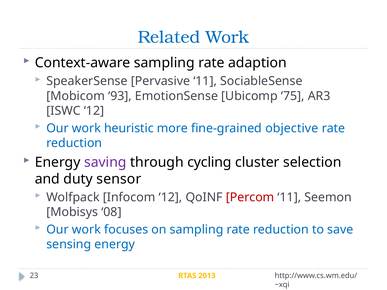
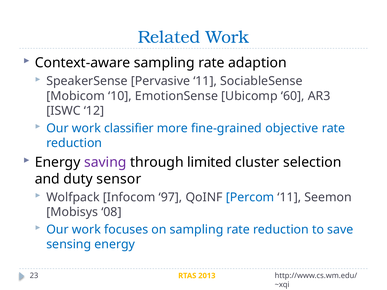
93: 93 -> 10 (120, 96)
75: 75 -> 60 (293, 96)
heuristic: heuristic -> classifier (129, 128)
cycling: cycling -> limited (209, 162)
Infocom 12: 12 -> 97 (170, 197)
Percom colour: red -> blue (250, 197)
